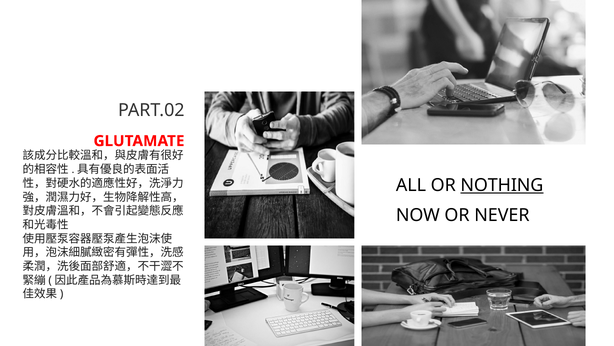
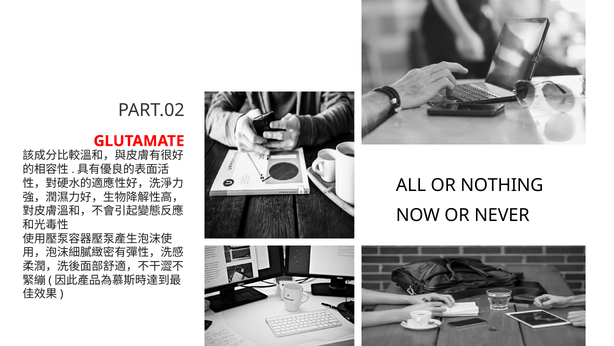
NOTHING underline: present -> none (502, 185)
